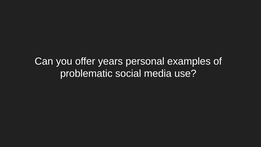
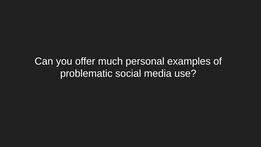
years: years -> much (110, 61)
